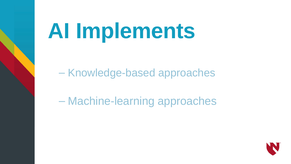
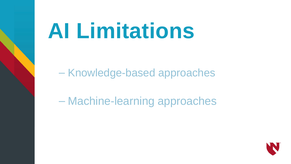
Implements: Implements -> Limitations (135, 31)
